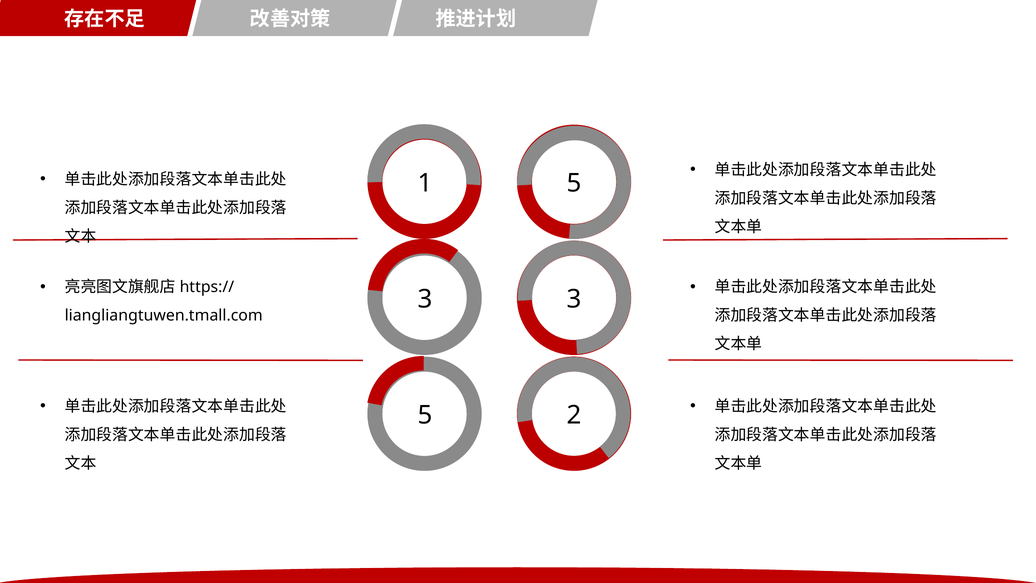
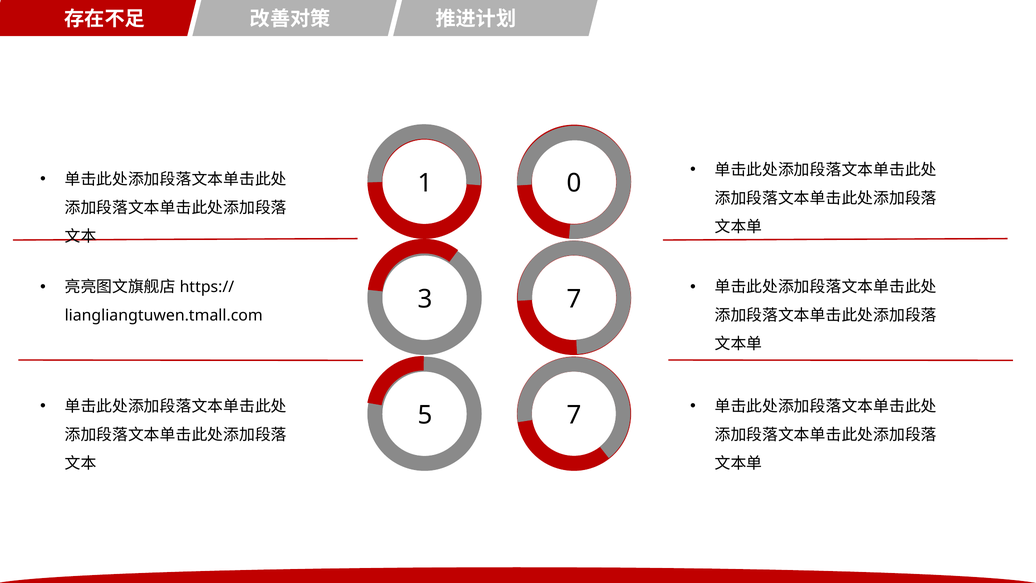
1 5: 5 -> 0 (574, 183)
3 3: 3 -> 7 (574, 299)
5 2: 2 -> 7 (574, 415)
